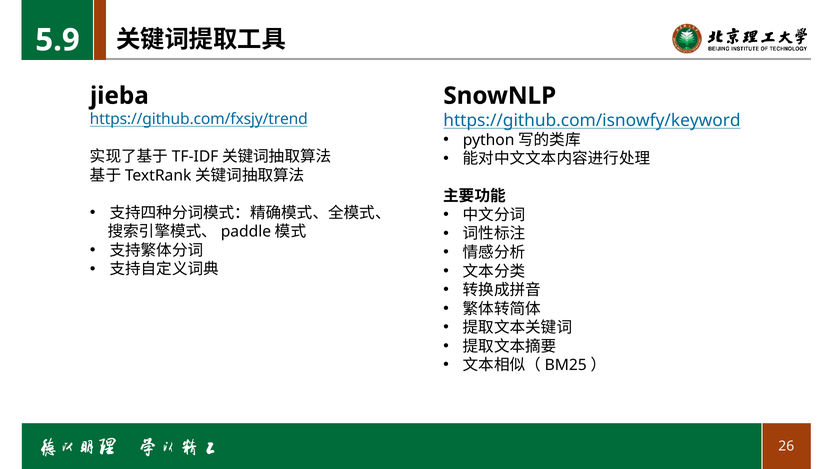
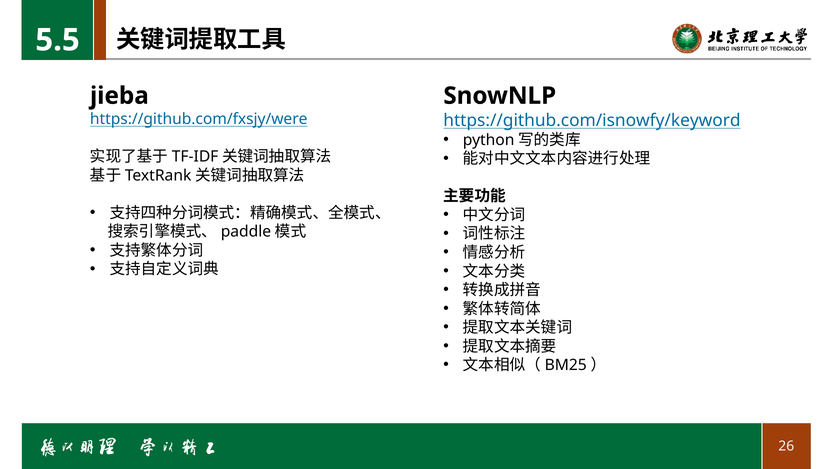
5.9: 5.9 -> 5.5 (58, 40)
https://github.com/fxsjy/trend: https://github.com/fxsjy/trend -> https://github.com/fxsjy/were (199, 119)
